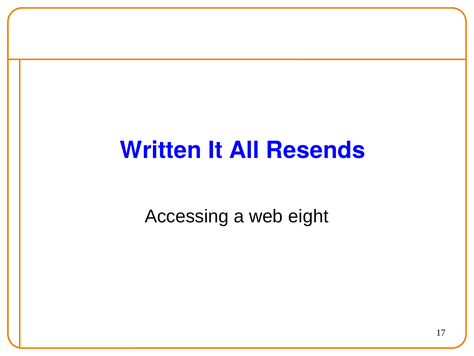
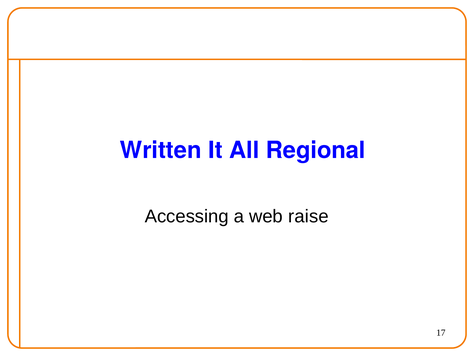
Resends: Resends -> Regional (316, 150)
eight: eight -> raise (308, 216)
